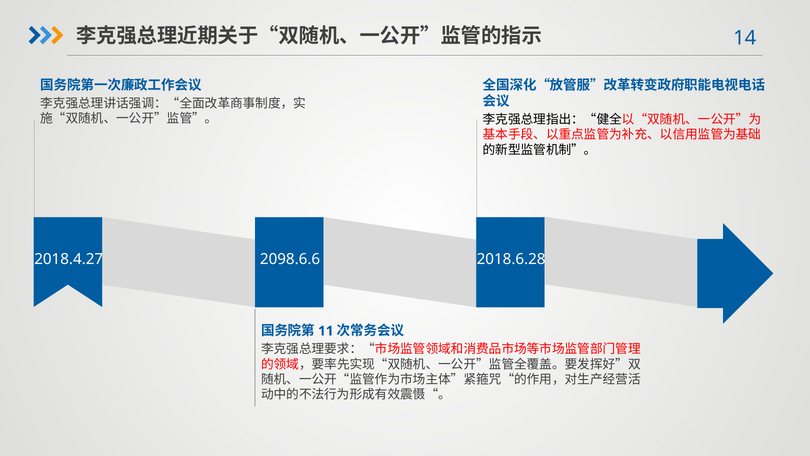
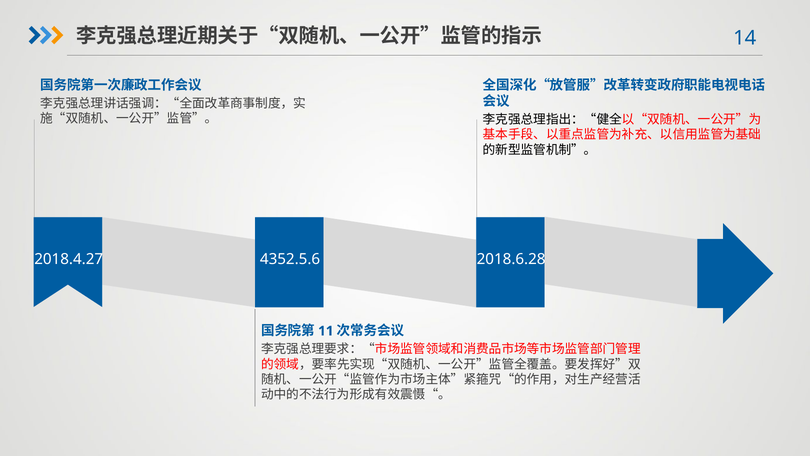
2098.6.6: 2098.6.6 -> 4352.5.6 (290, 259)
